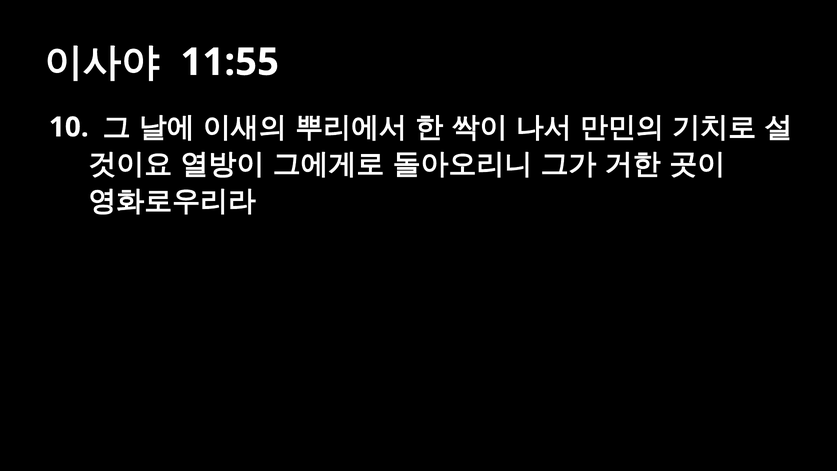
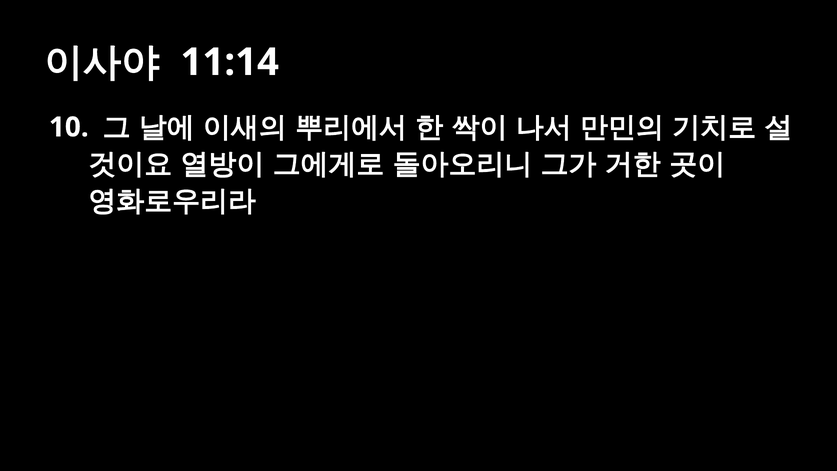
11:55: 11:55 -> 11:14 (230, 62)
